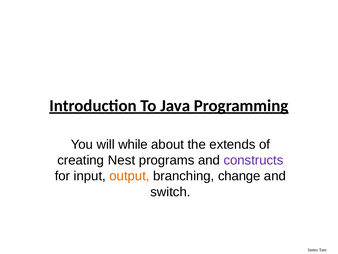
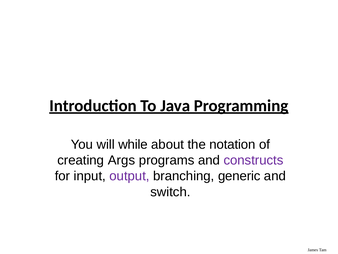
extends: extends -> notation (232, 144)
Nest: Nest -> Args (121, 160)
output colour: orange -> purple (129, 176)
change: change -> generic (239, 176)
